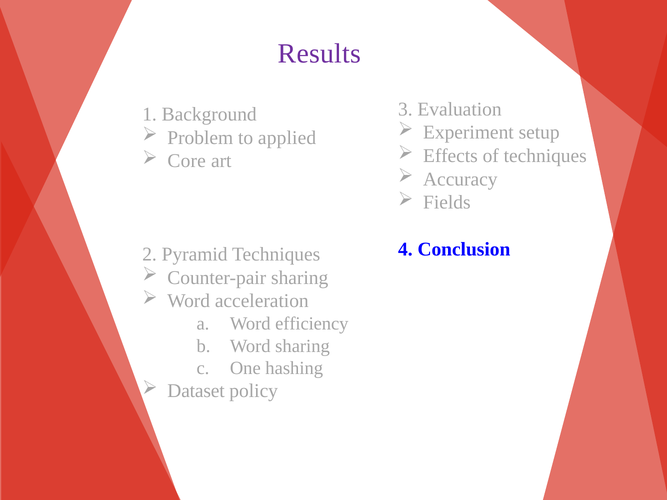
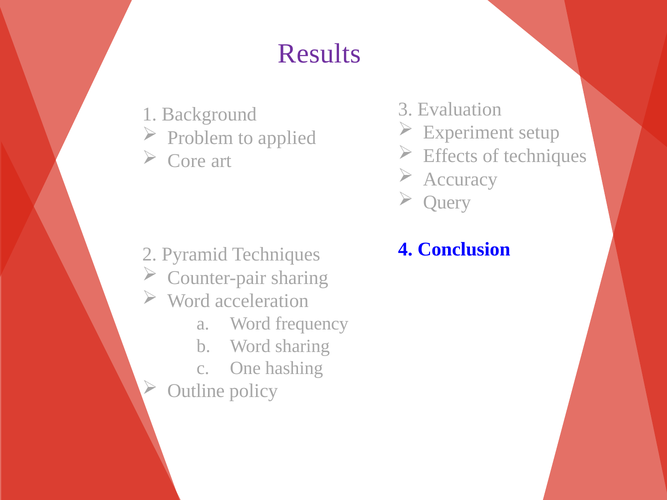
Fields: Fields -> Query (447, 203)
efficiency: efficiency -> frequency (312, 324)
Dataset: Dataset -> Outline (196, 391)
